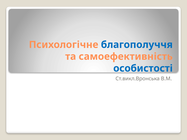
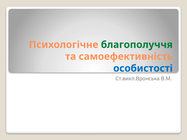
благополуччя colour: blue -> green (137, 45)
